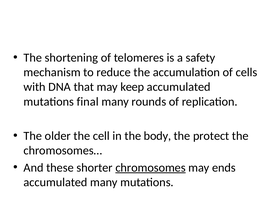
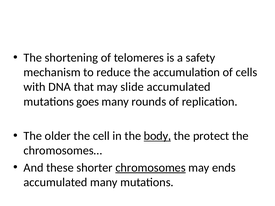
keep: keep -> slide (132, 87)
final: final -> goes (88, 102)
body underline: none -> present (157, 136)
